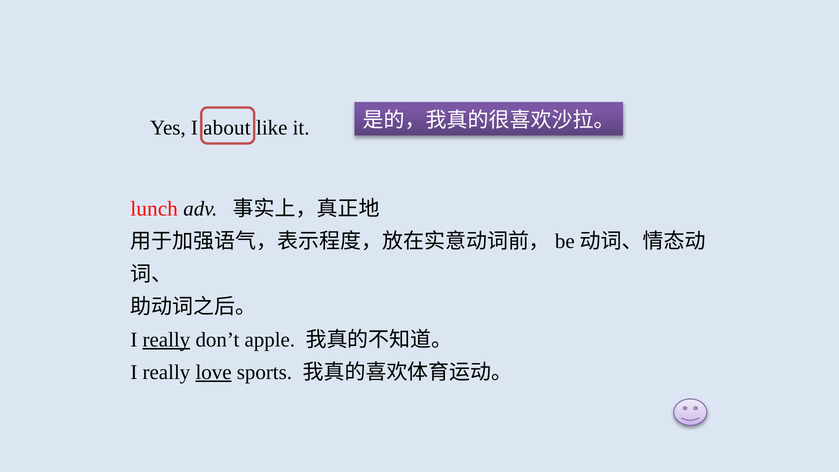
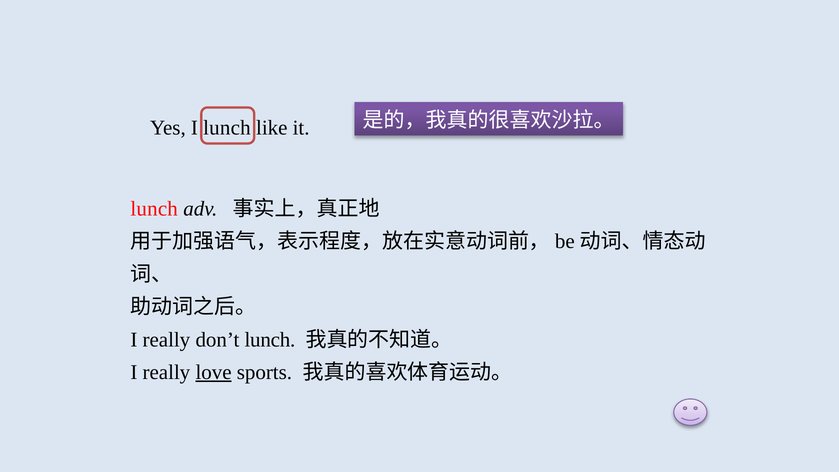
I about: about -> lunch (227, 128)
really underline: present -> none (166, 340)
don’t apple: apple -> lunch (270, 340)
